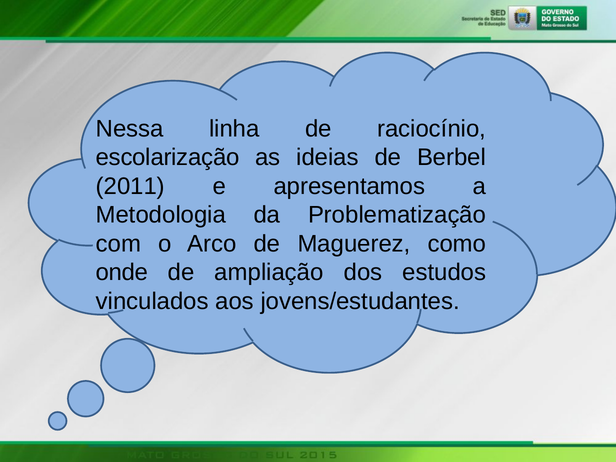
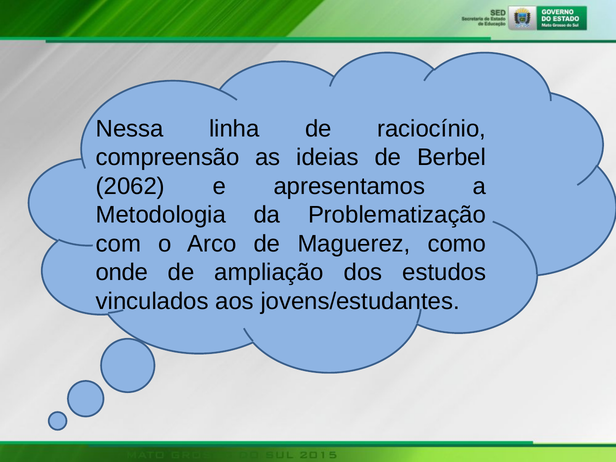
escolarização: escolarização -> compreensão (168, 158)
2011: 2011 -> 2062 (130, 186)
